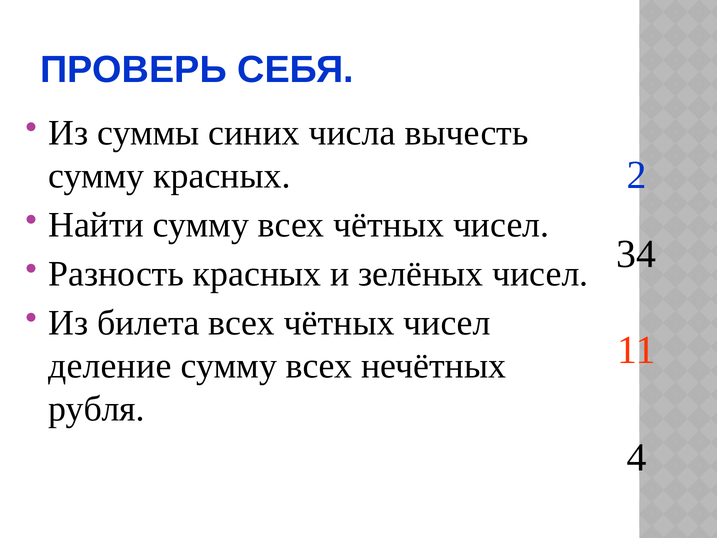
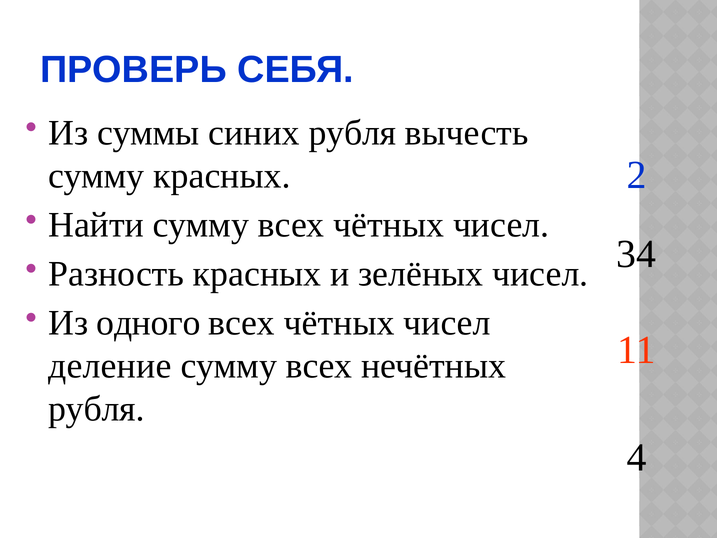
синих числа: числа -> рубля (352, 133)
билета: билета -> одного (149, 323)
